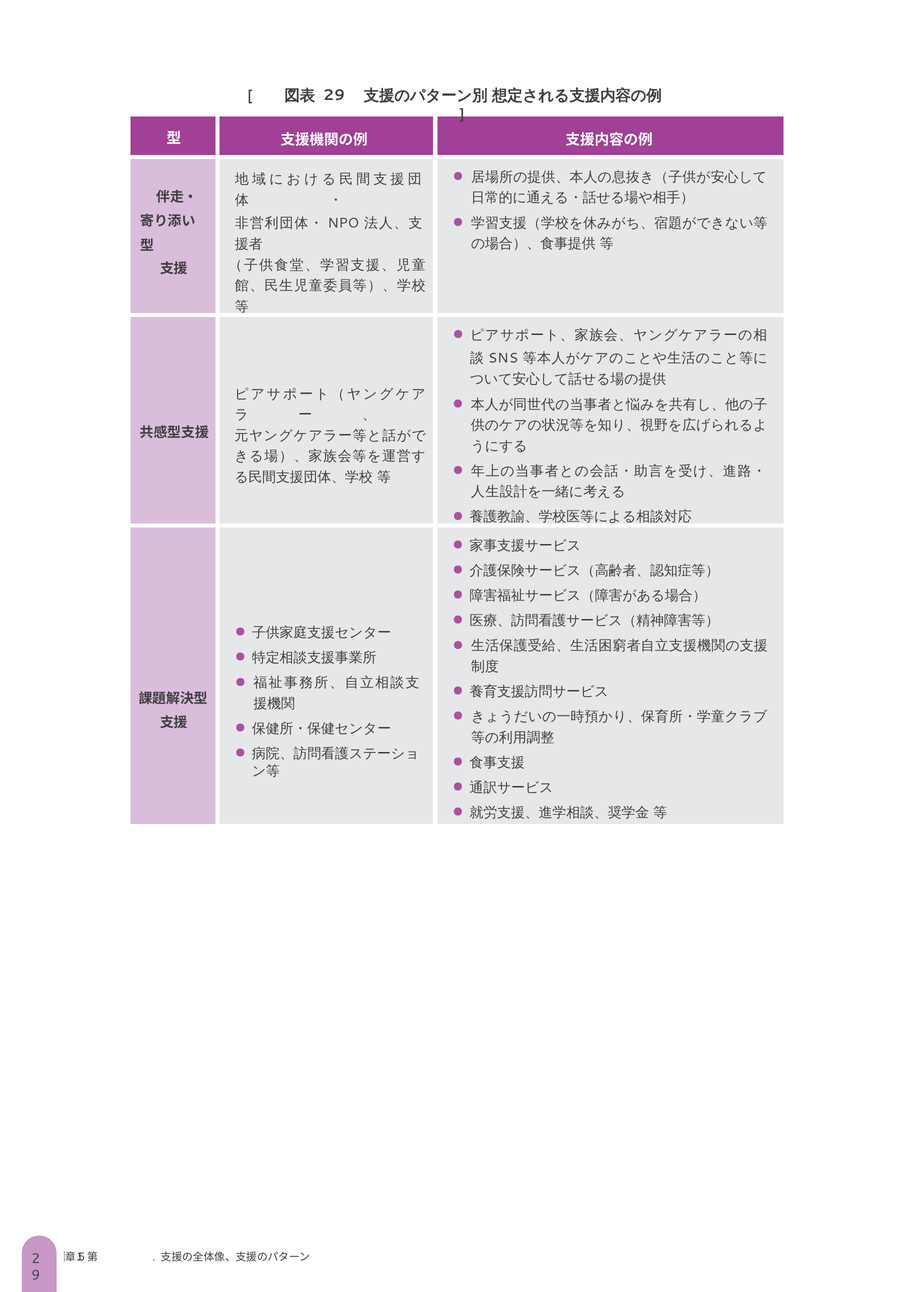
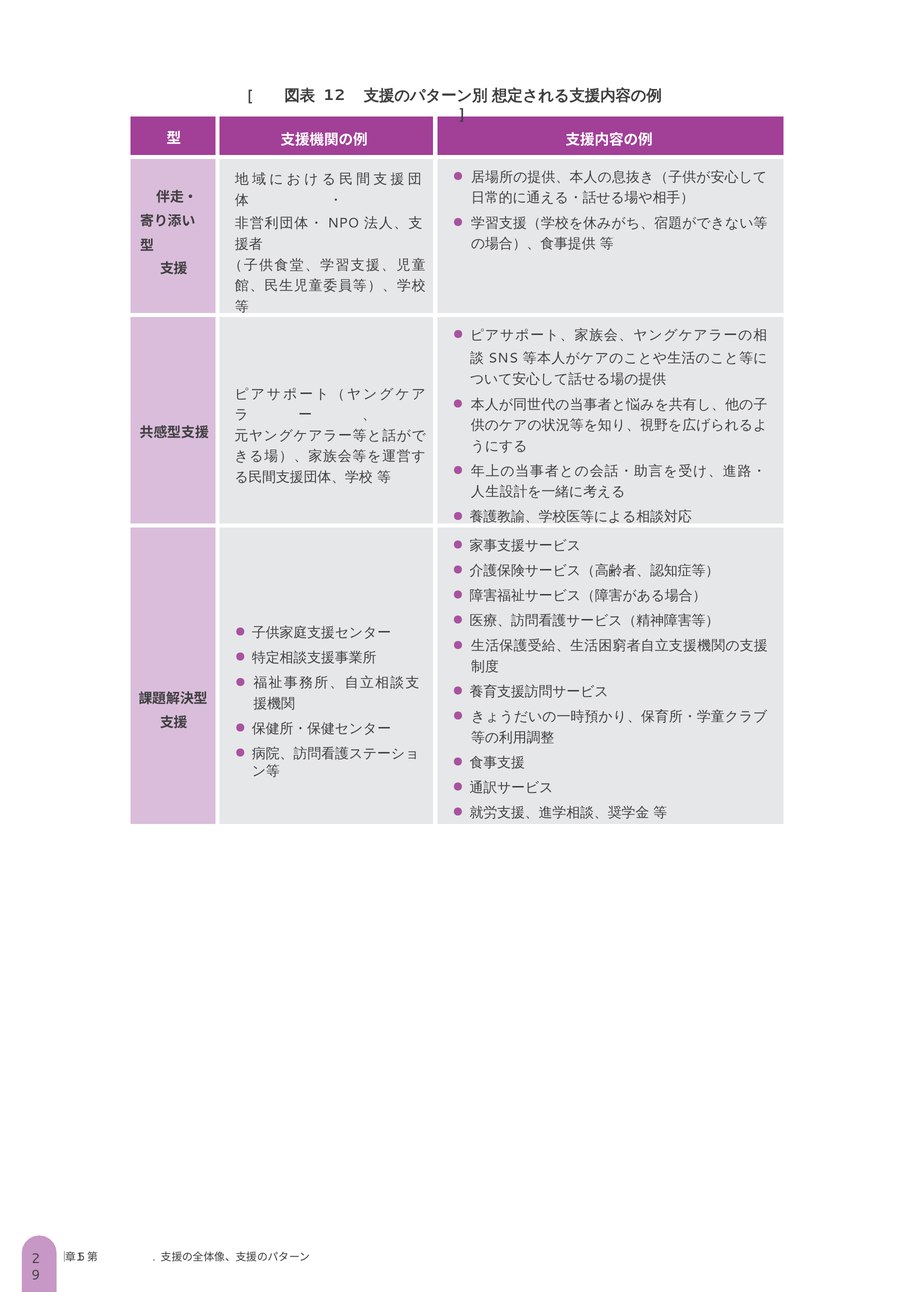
29: 29 -> 12 (334, 95)
